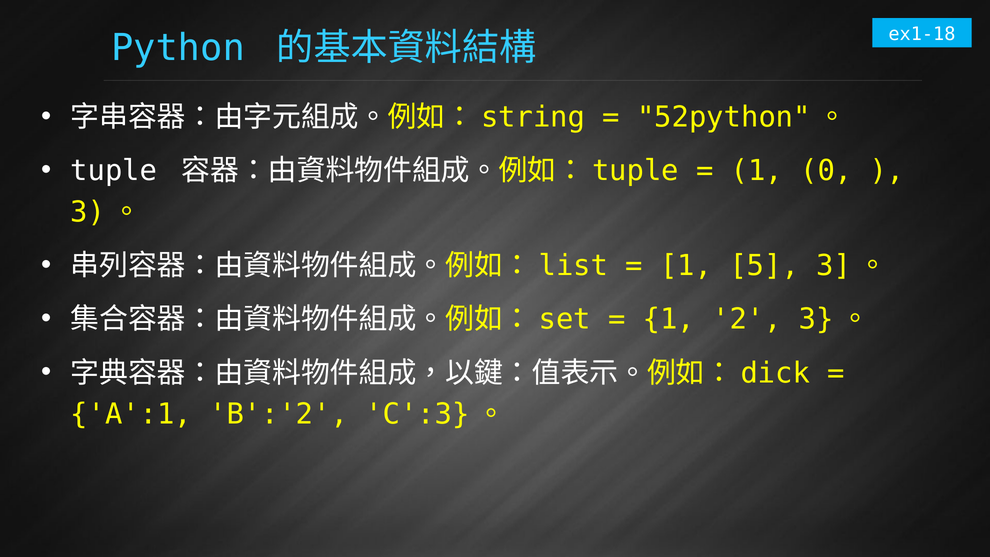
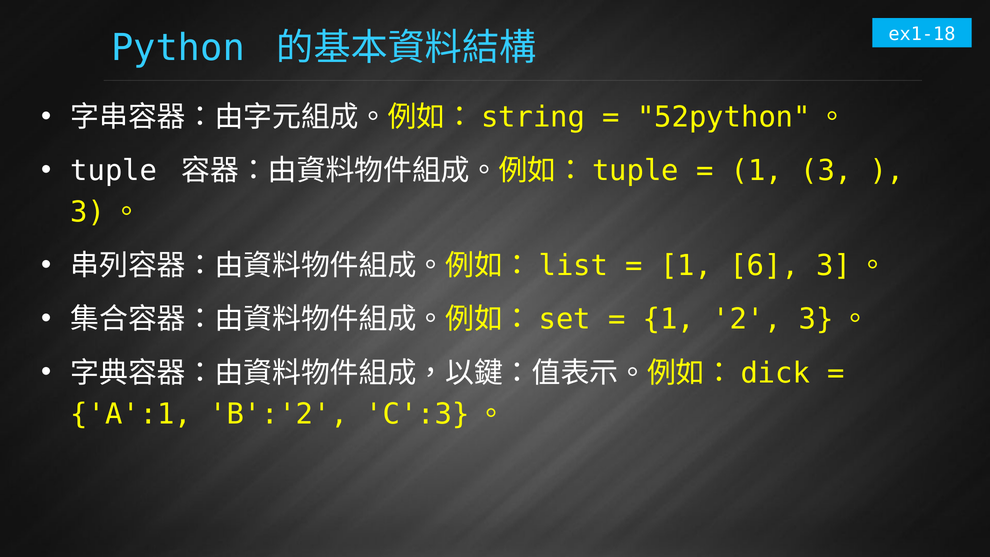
0: 0 -> 3 (826, 171)
5: 5 -> 6 (764, 266)
